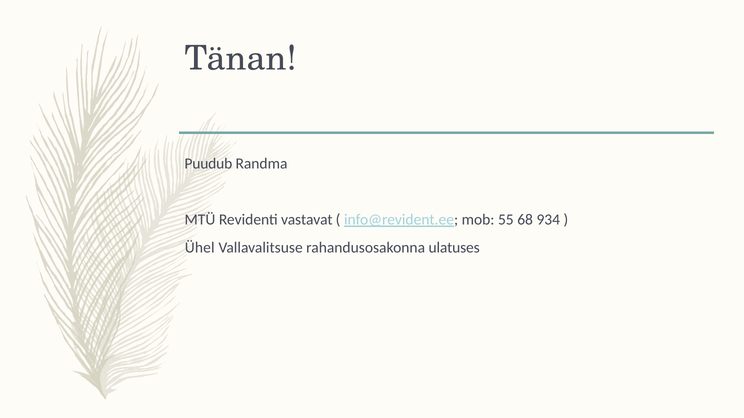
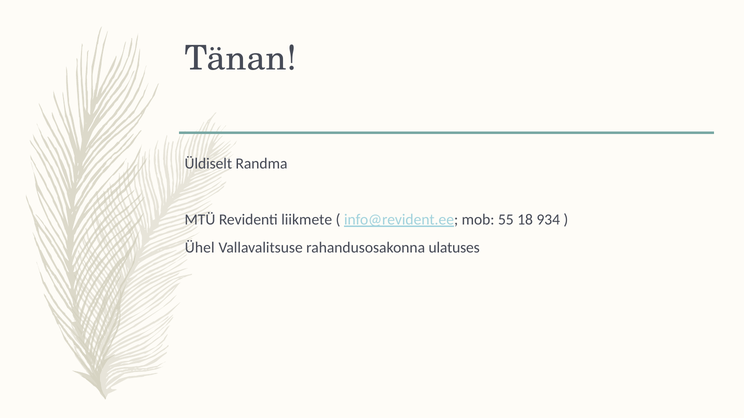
Puudub: Puudub -> Üldiselt (208, 164)
vastavat: vastavat -> liikmete (307, 220)
68: 68 -> 18 (525, 220)
